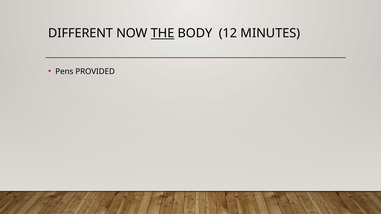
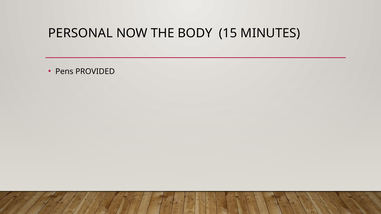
DIFFERENT: DIFFERENT -> PERSONAL (81, 33)
THE underline: present -> none (163, 33)
12: 12 -> 15 (228, 33)
